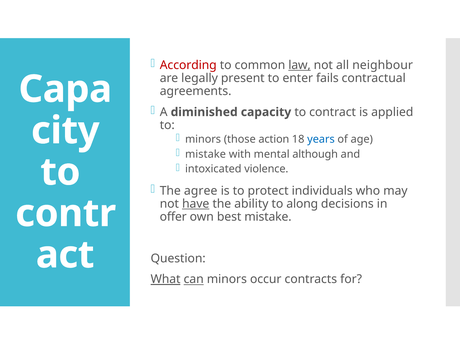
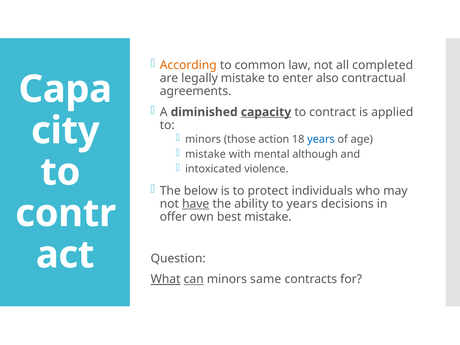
According colour: red -> orange (188, 65)
law underline: present -> none (300, 65)
neighbour: neighbour -> completed (383, 65)
legally present: present -> mistake (243, 78)
fails: fails -> also (327, 78)
capacity underline: none -> present (266, 112)
agree: agree -> below (201, 191)
to along: along -> years (302, 204)
occur: occur -> same (266, 279)
